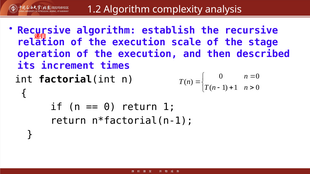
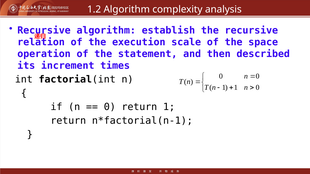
stage: stage -> space (263, 42)
operation of the execution: execution -> statement (148, 54)
